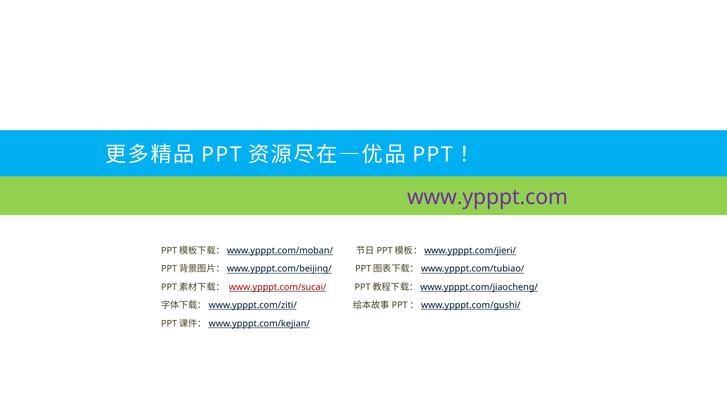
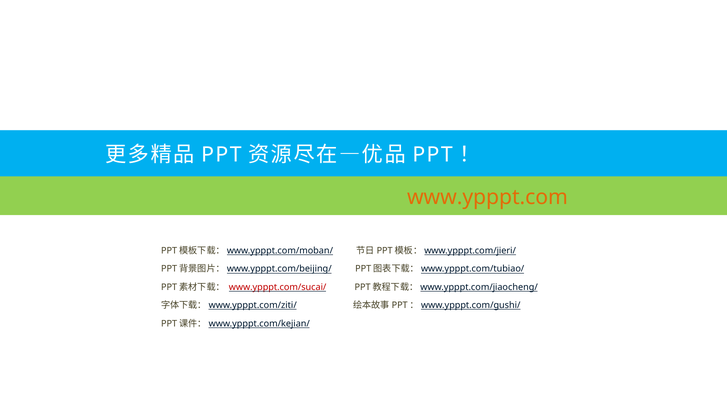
www.ypppt.com colour: purple -> orange (487, 197)
